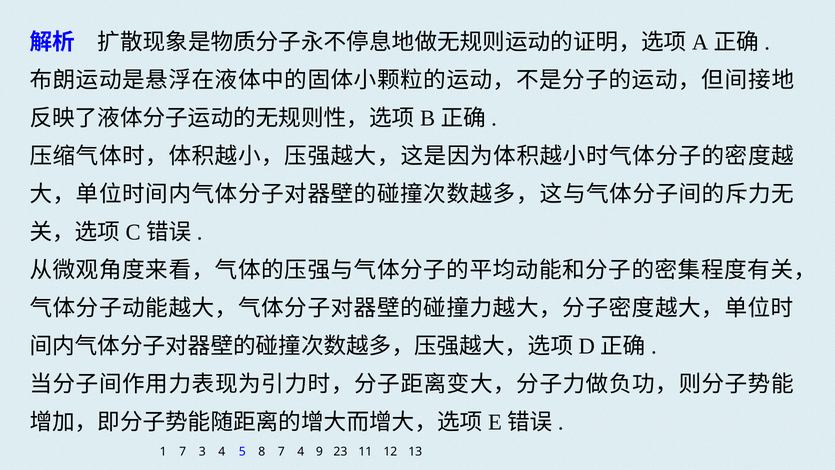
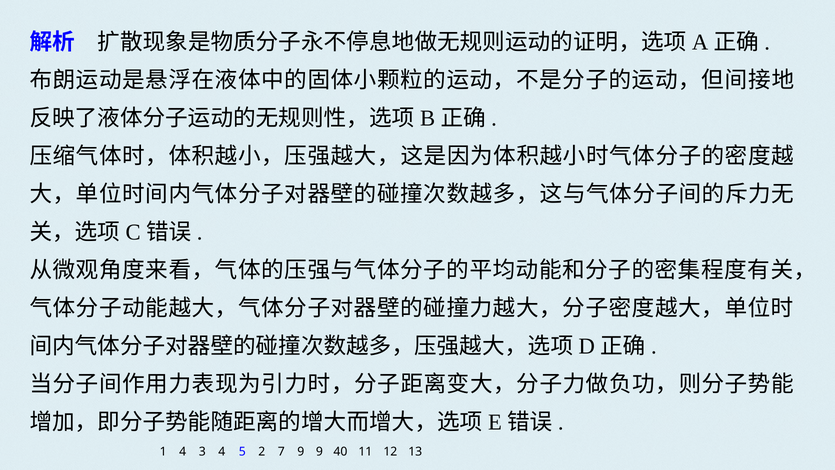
1 7: 7 -> 4 (183, 451)
8: 8 -> 2 (262, 451)
7 4: 4 -> 9 (301, 451)
23: 23 -> 40 (340, 451)
